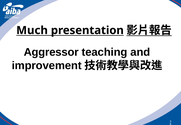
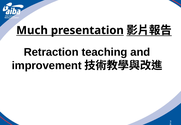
Aggressor: Aggressor -> Retraction (51, 52)
